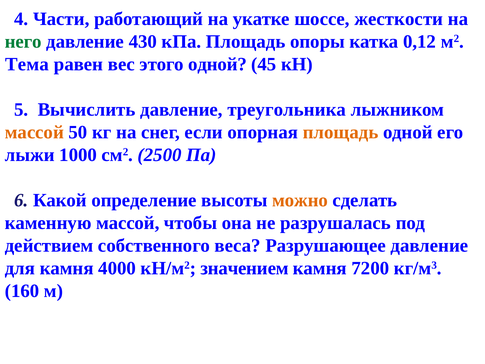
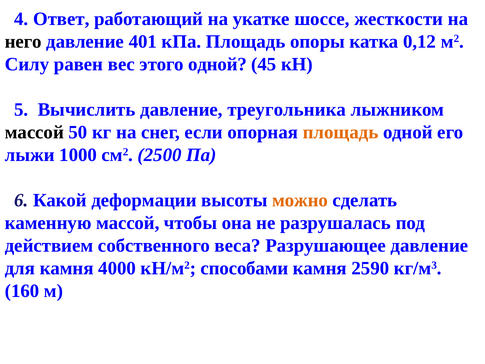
Части: Части -> Ответ (61, 19)
него colour: green -> black (23, 42)
430: 430 -> 401 (143, 42)
Тема: Тема -> Силу (27, 64)
массой colour: orange -> black (34, 132)
определение: определение -> деформации (144, 200)
значением: значением -> способами (245, 268)
7200: 7200 -> 2590 (370, 268)
